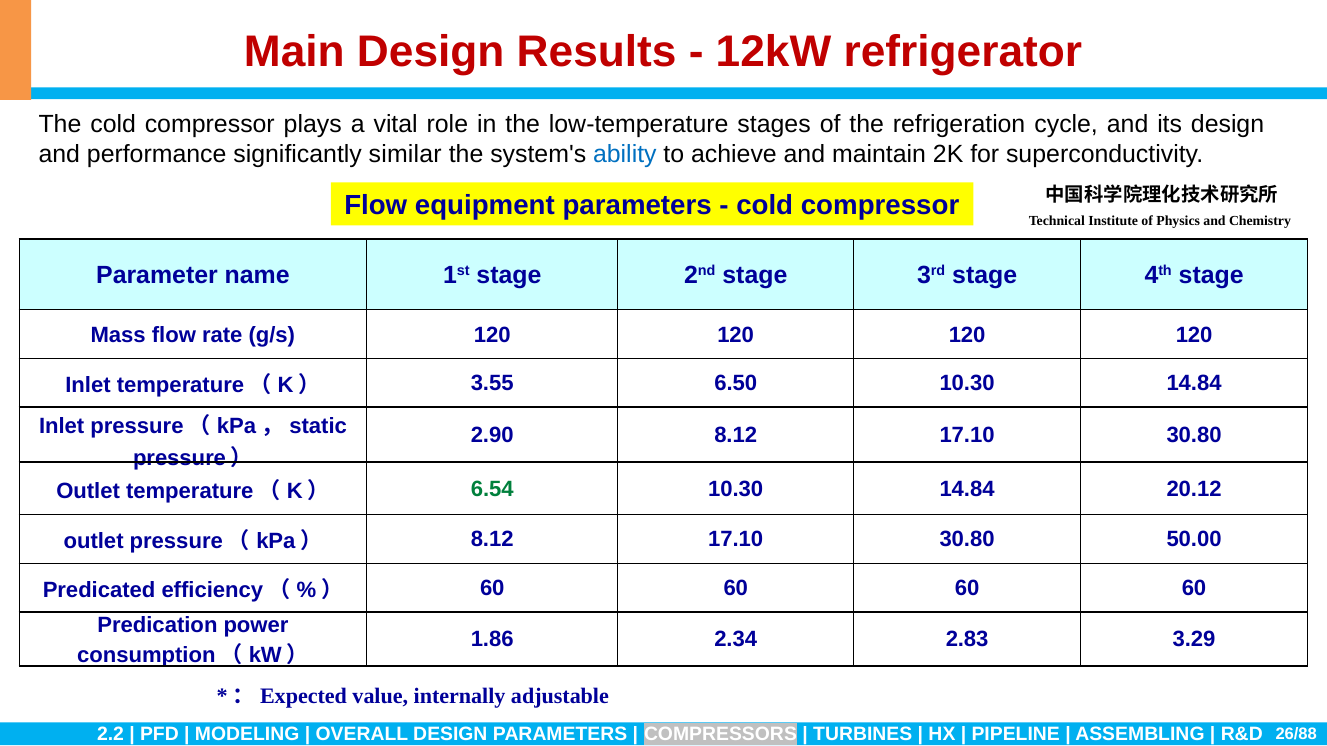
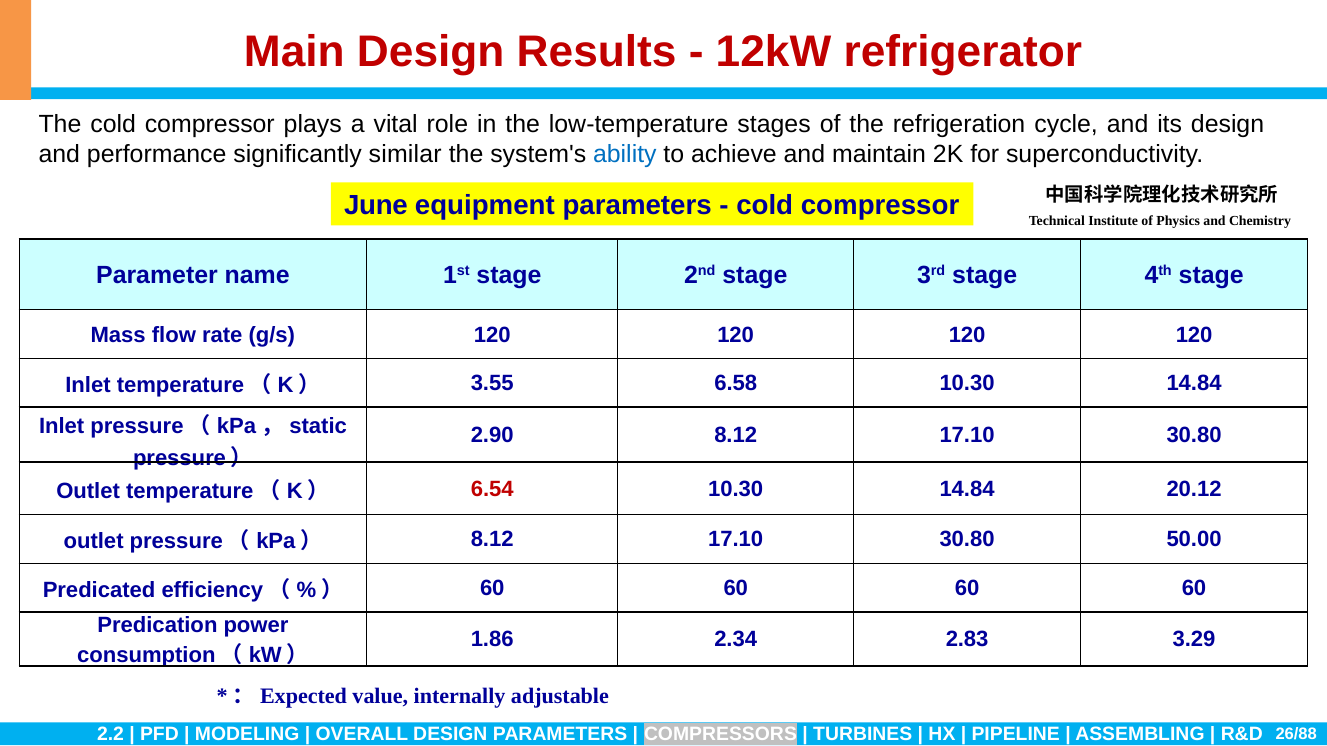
Flow: Flow -> June (376, 206)
6.50: 6.50 -> 6.58 (736, 384)
6.54 colour: green -> red (492, 489)
